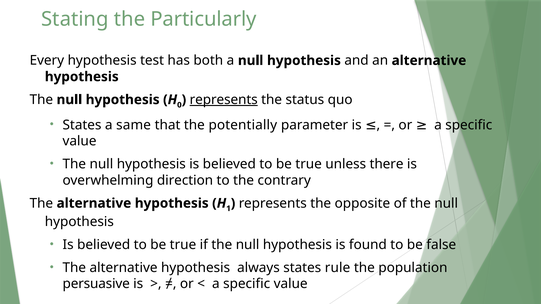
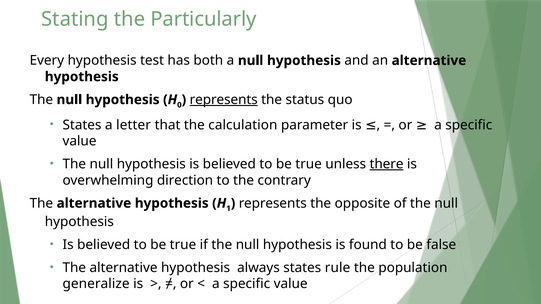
same: same -> letter (134, 125)
potentially: potentially -> calculation (243, 125)
there underline: none -> present (387, 164)
persuasive: persuasive -> generalize (96, 284)
